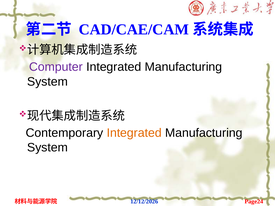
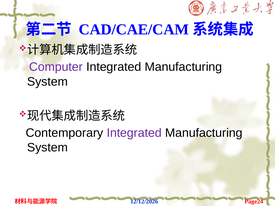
Integrated colour: orange -> purple (134, 133)
